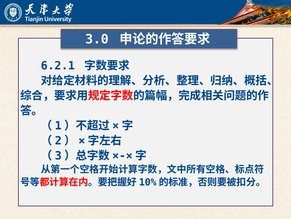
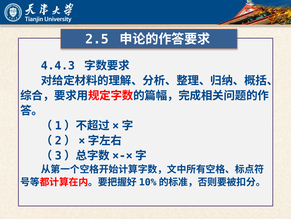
3.0: 3.0 -> 2.5 (97, 39)
6.2.1: 6.2.1 -> 4.4.3 (58, 66)
